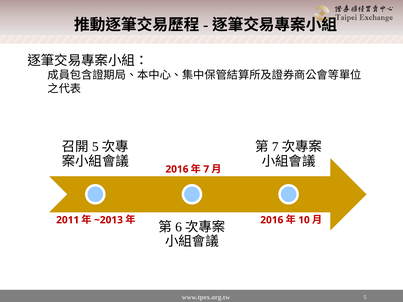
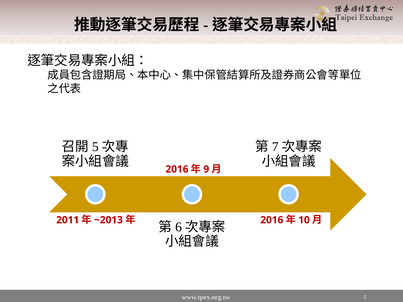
7: 7 -> 9 (206, 169)
